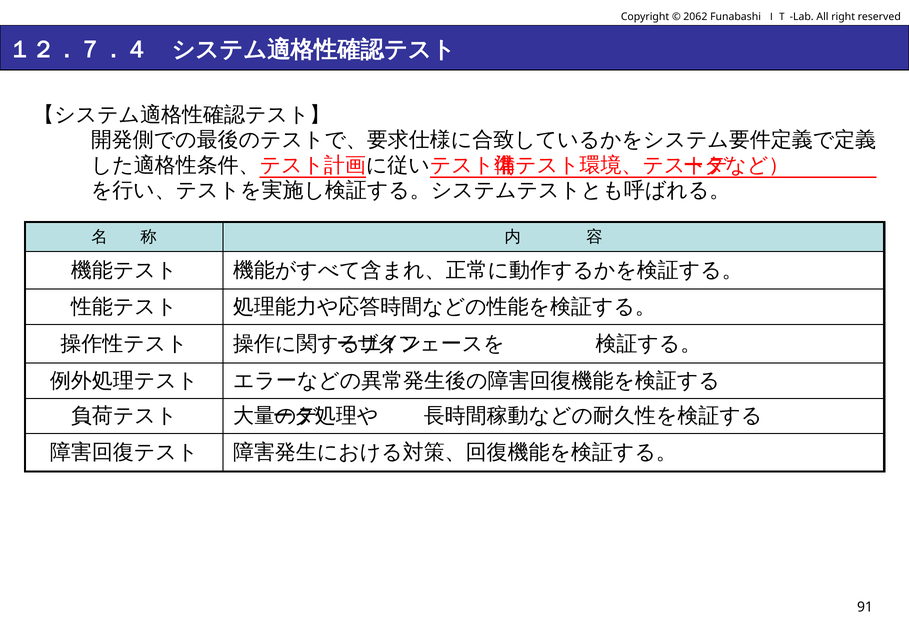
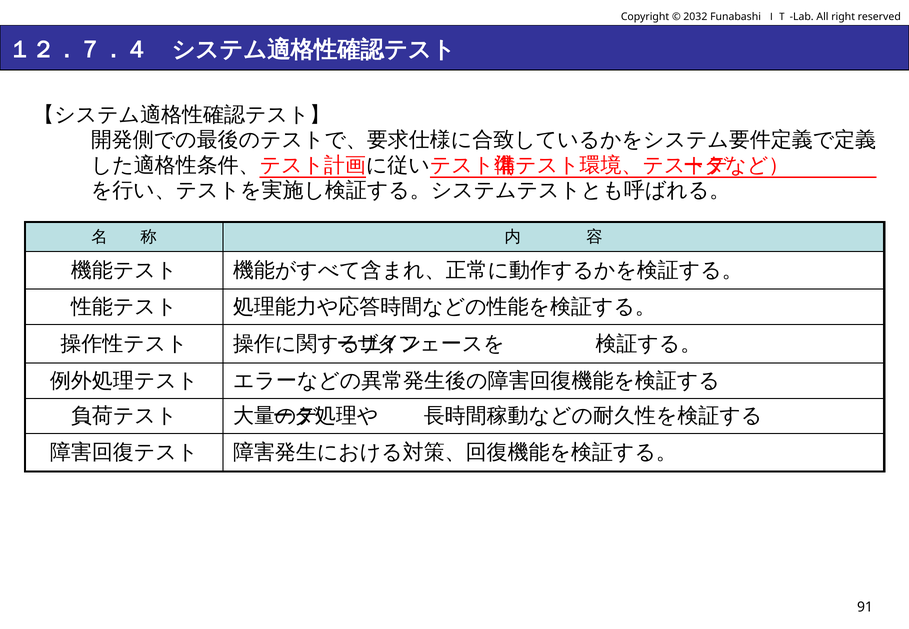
2062: 2062 -> 2032 (695, 17)
